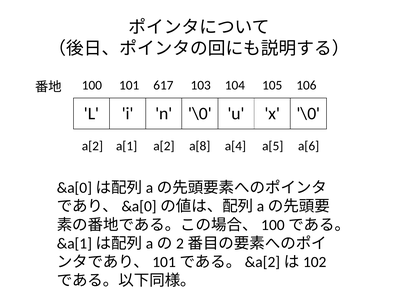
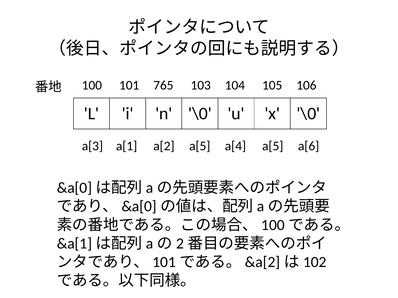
617: 617 -> 765 (163, 85)
a[2: a[2 -> a[3 (92, 146)
a[2 a[8: a[8 -> a[5 (200, 146)
